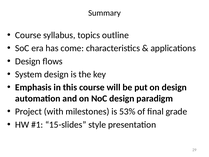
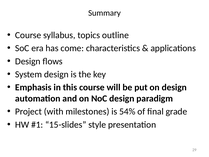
53%: 53% -> 54% (127, 111)
